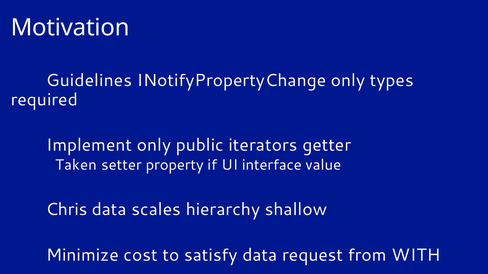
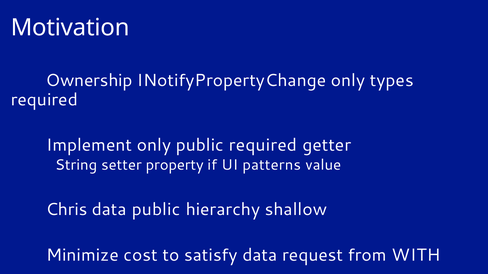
Guidelines: Guidelines -> Ownership (89, 81)
public iterators: iterators -> required (263, 145)
Taken: Taken -> String (76, 165)
interface: interface -> patterns (272, 165)
data scales: scales -> public (156, 210)
